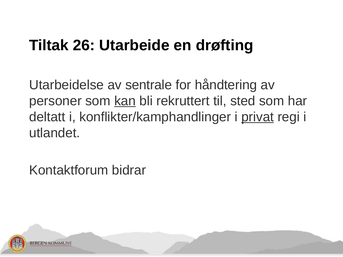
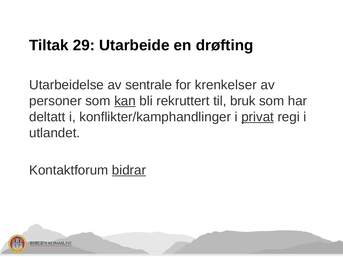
26: 26 -> 29 (84, 45)
håndtering: håndtering -> krenkelser (226, 85)
sted: sted -> bruk (243, 101)
bidrar underline: none -> present (129, 170)
